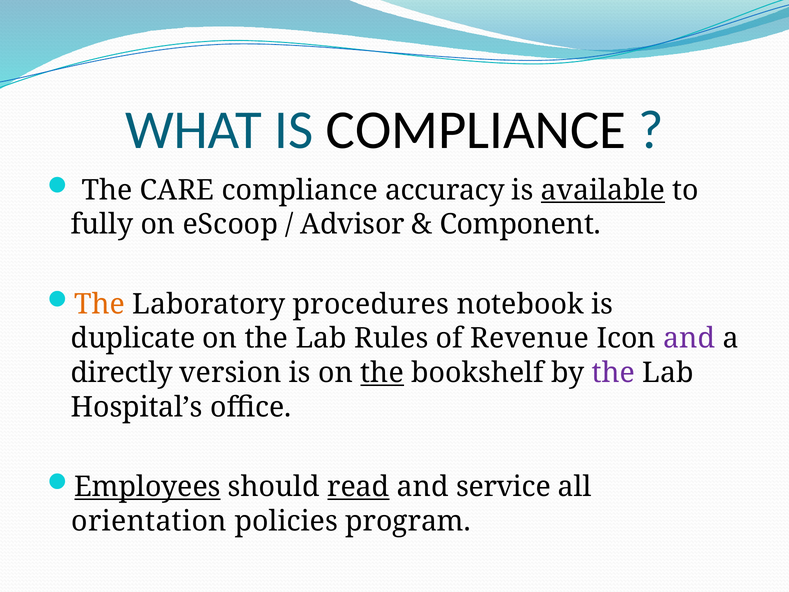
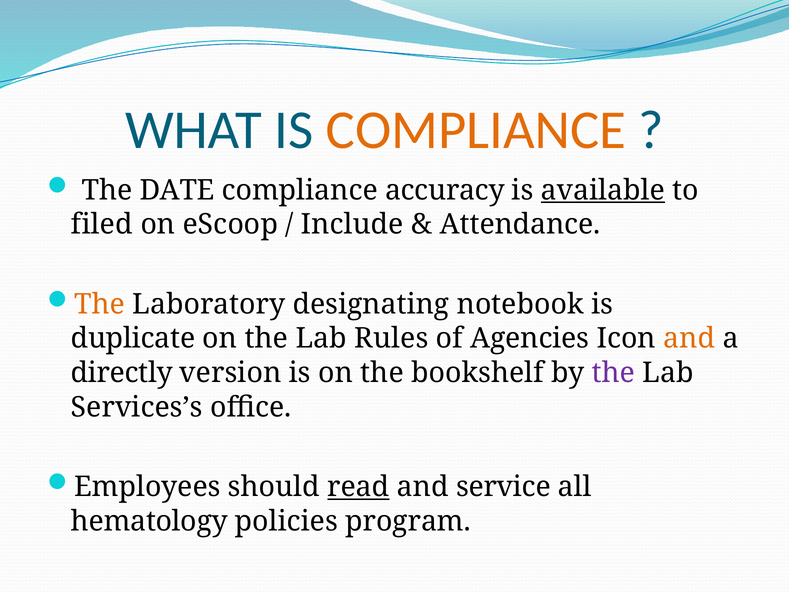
COMPLIANCE colour: black -> orange (476, 130)
CARE: CARE -> DATE (177, 190)
fully: fully -> filed (102, 224)
Advisor: Advisor -> Include (352, 224)
Component: Component -> Attendance (520, 224)
procedures: procedures -> designating (371, 304)
Revenue: Revenue -> Agencies (530, 338)
and colour: purple -> orange (689, 338)
the underline: present -> none (382, 373)
Hospital’s: Hospital’s -> Services’s (137, 407)
Employees underline: present -> none (147, 487)
orientation: orientation -> hematology (149, 521)
